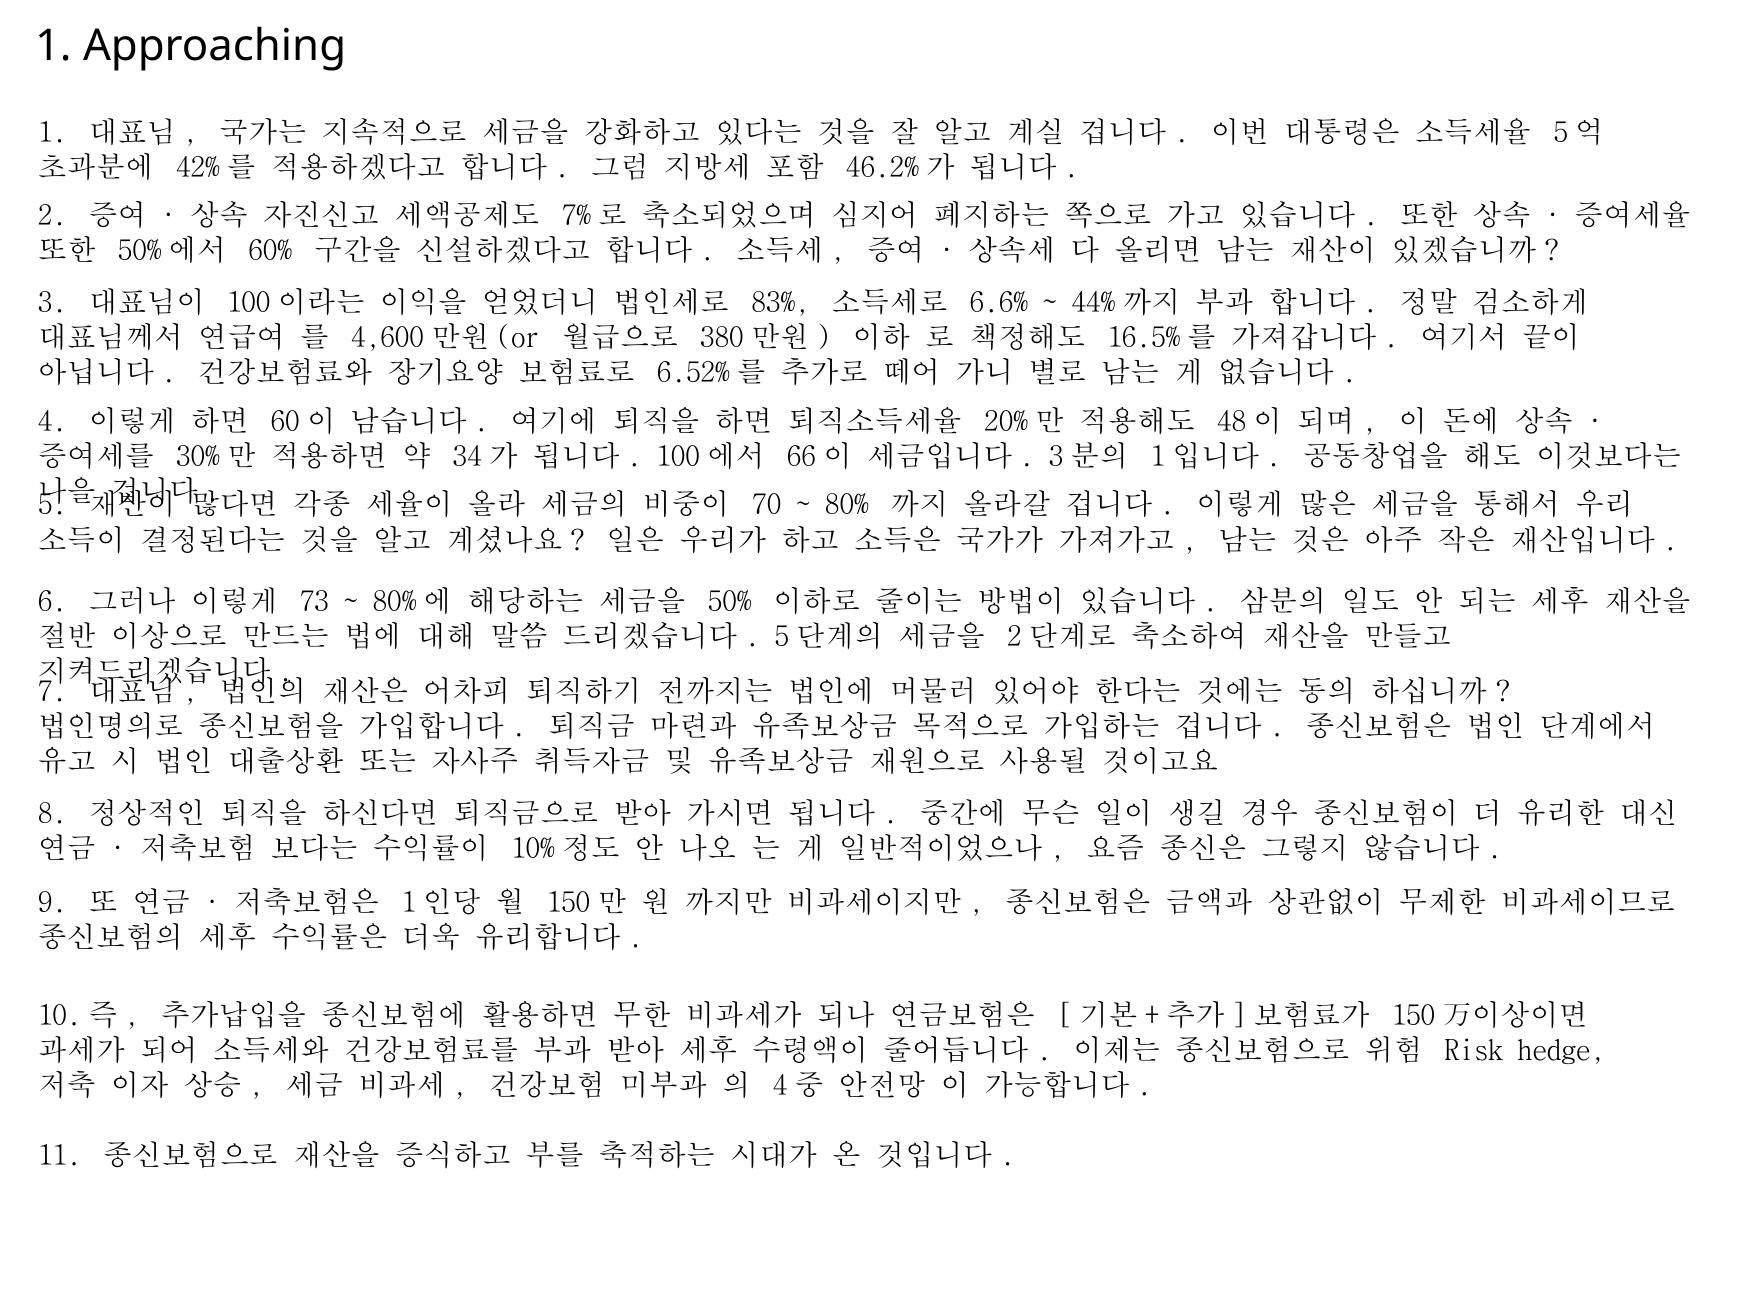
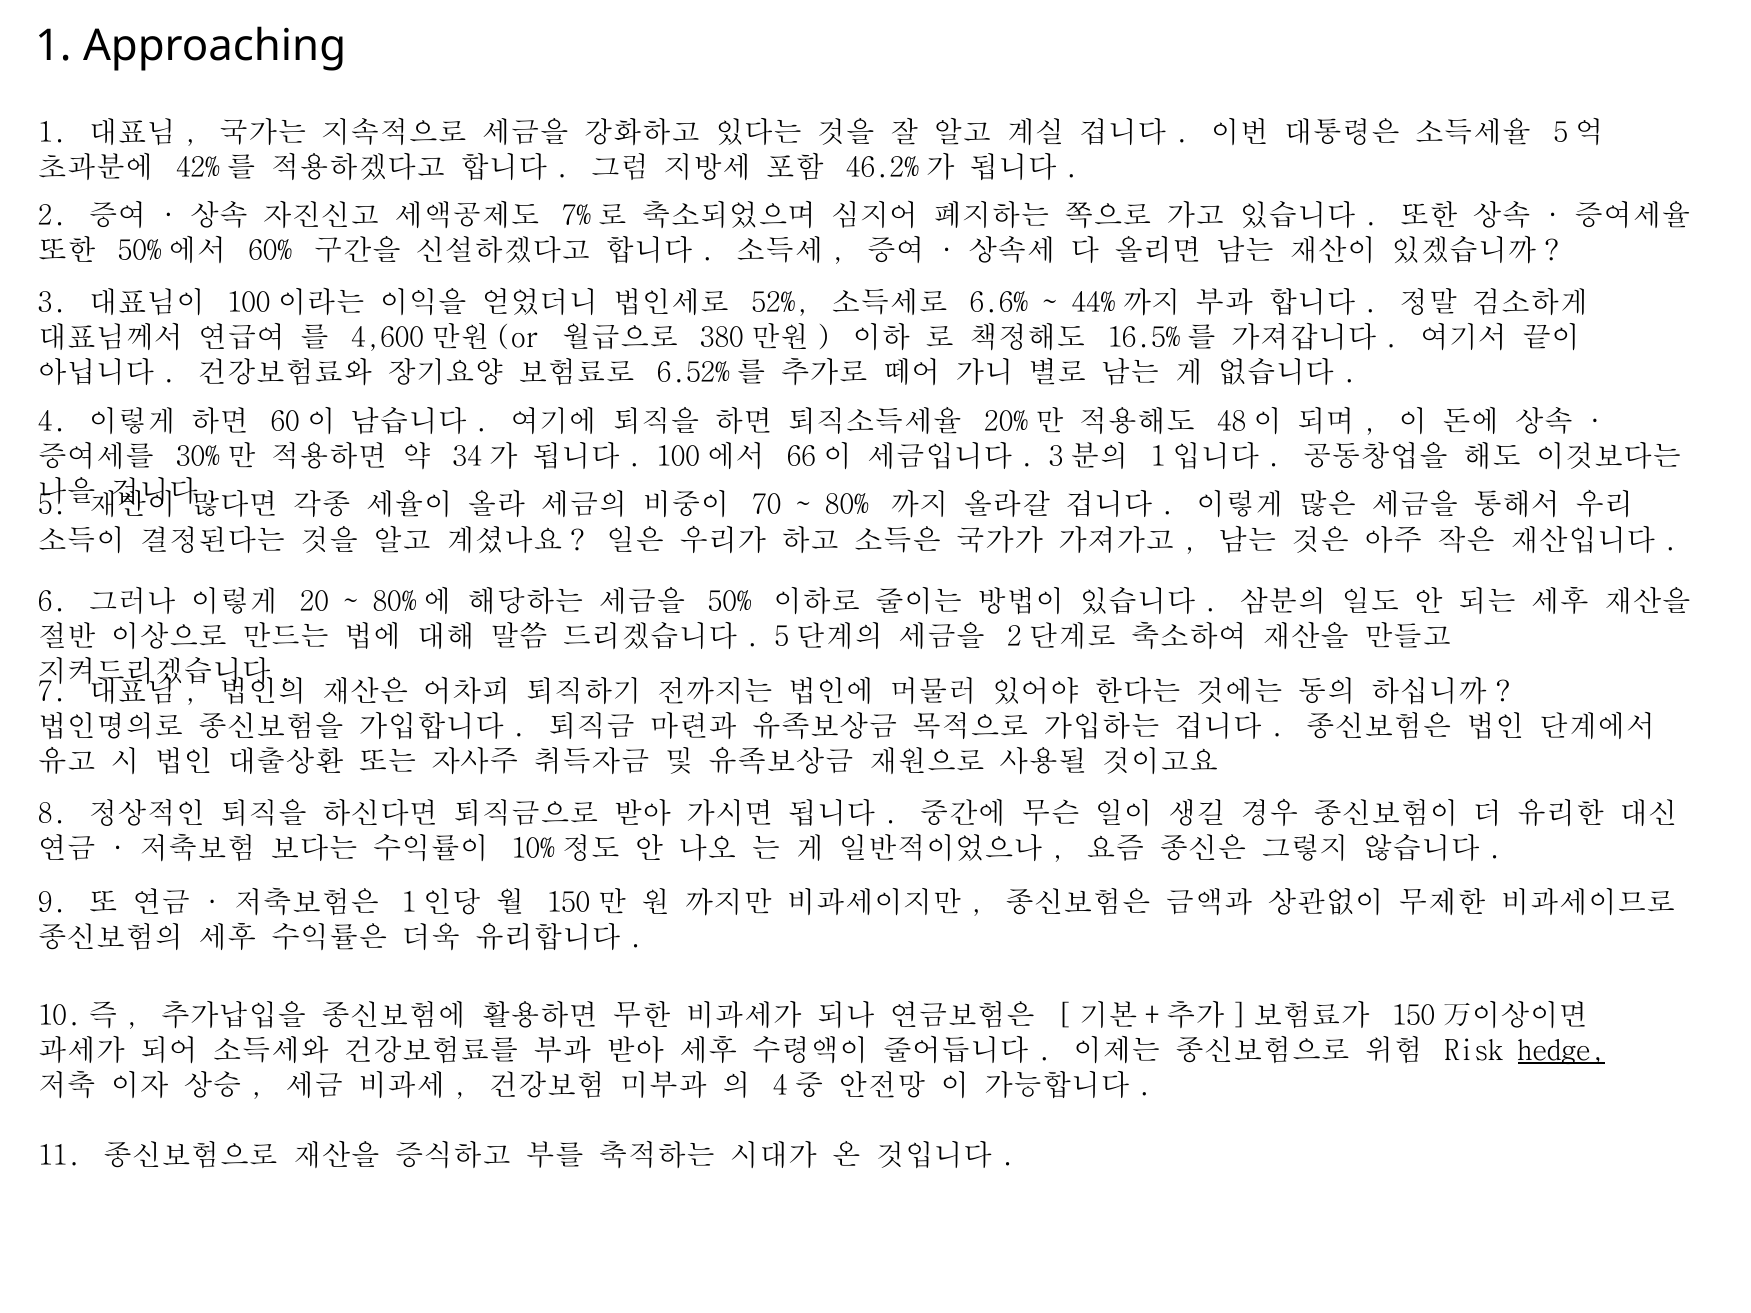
83%: 83% -> 52% (781, 303)
73: 73 -> 20 (314, 602)
hedge underline: none -> present (1561, 1051)
